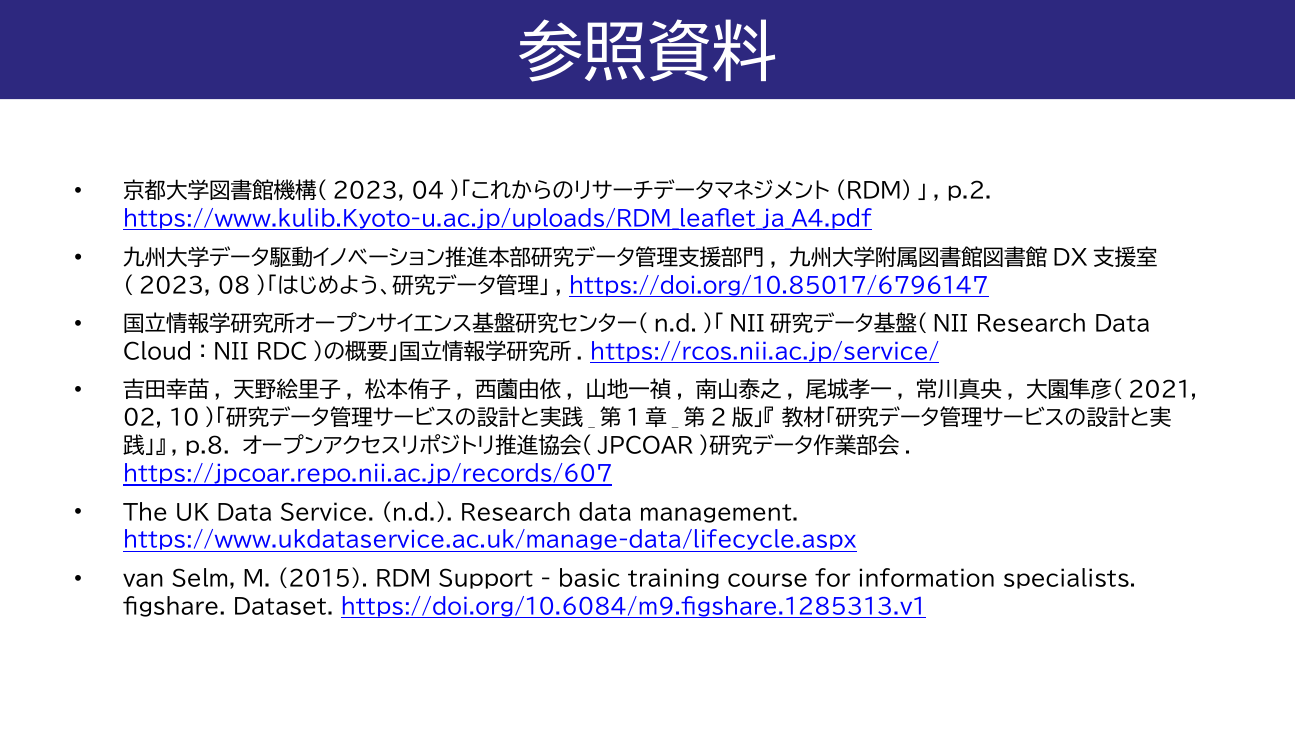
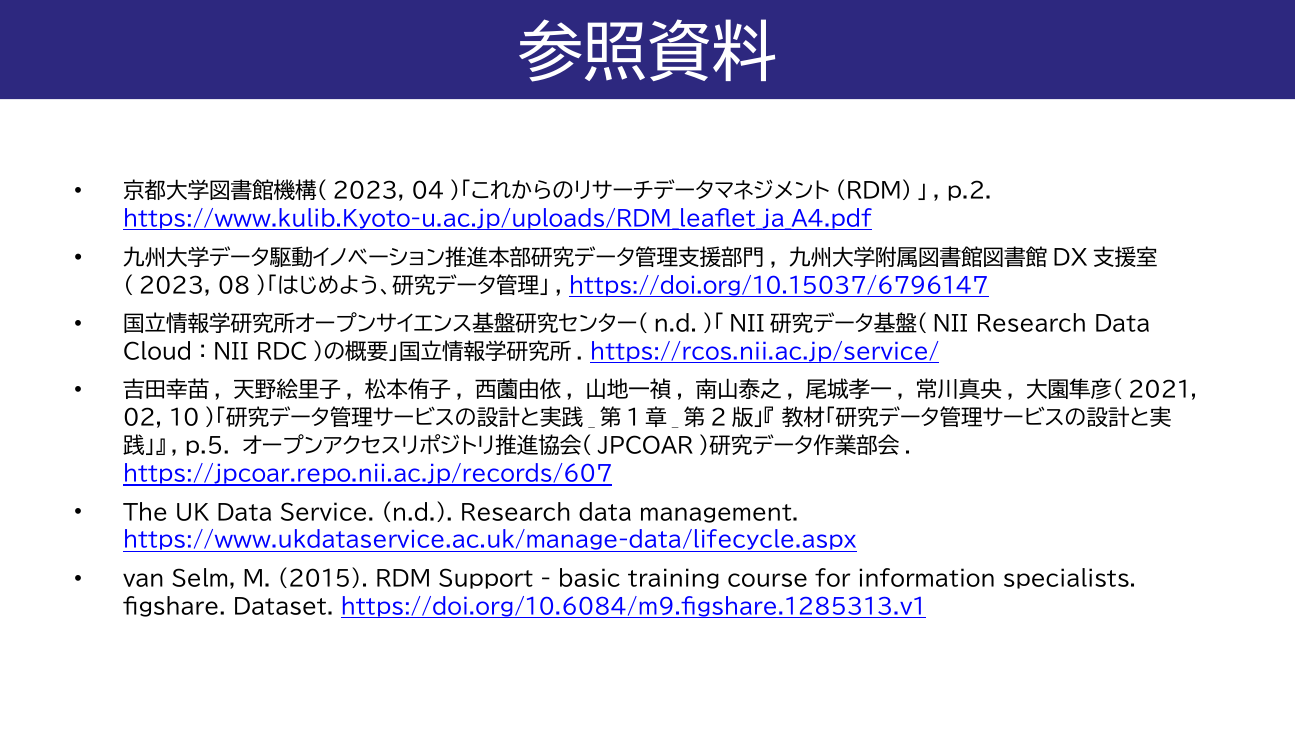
https://doi.org/10.85017/6796147: https://doi.org/10.85017/6796147 -> https://doi.org/10.15037/6796147 (779, 286)
p.8: p.8 -> p.5 (207, 446)
